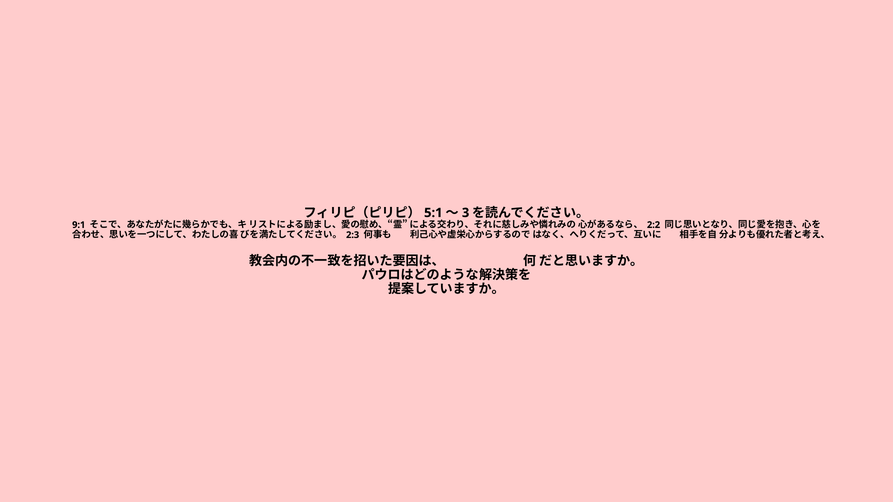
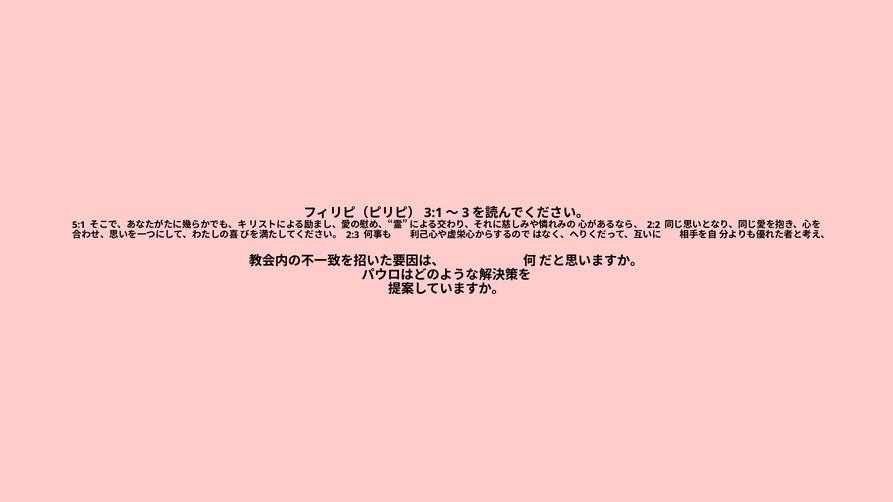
5:1: 5:1 -> 3:1 (433, 213)
9:1: 9:1 -> 5:1 (79, 225)
